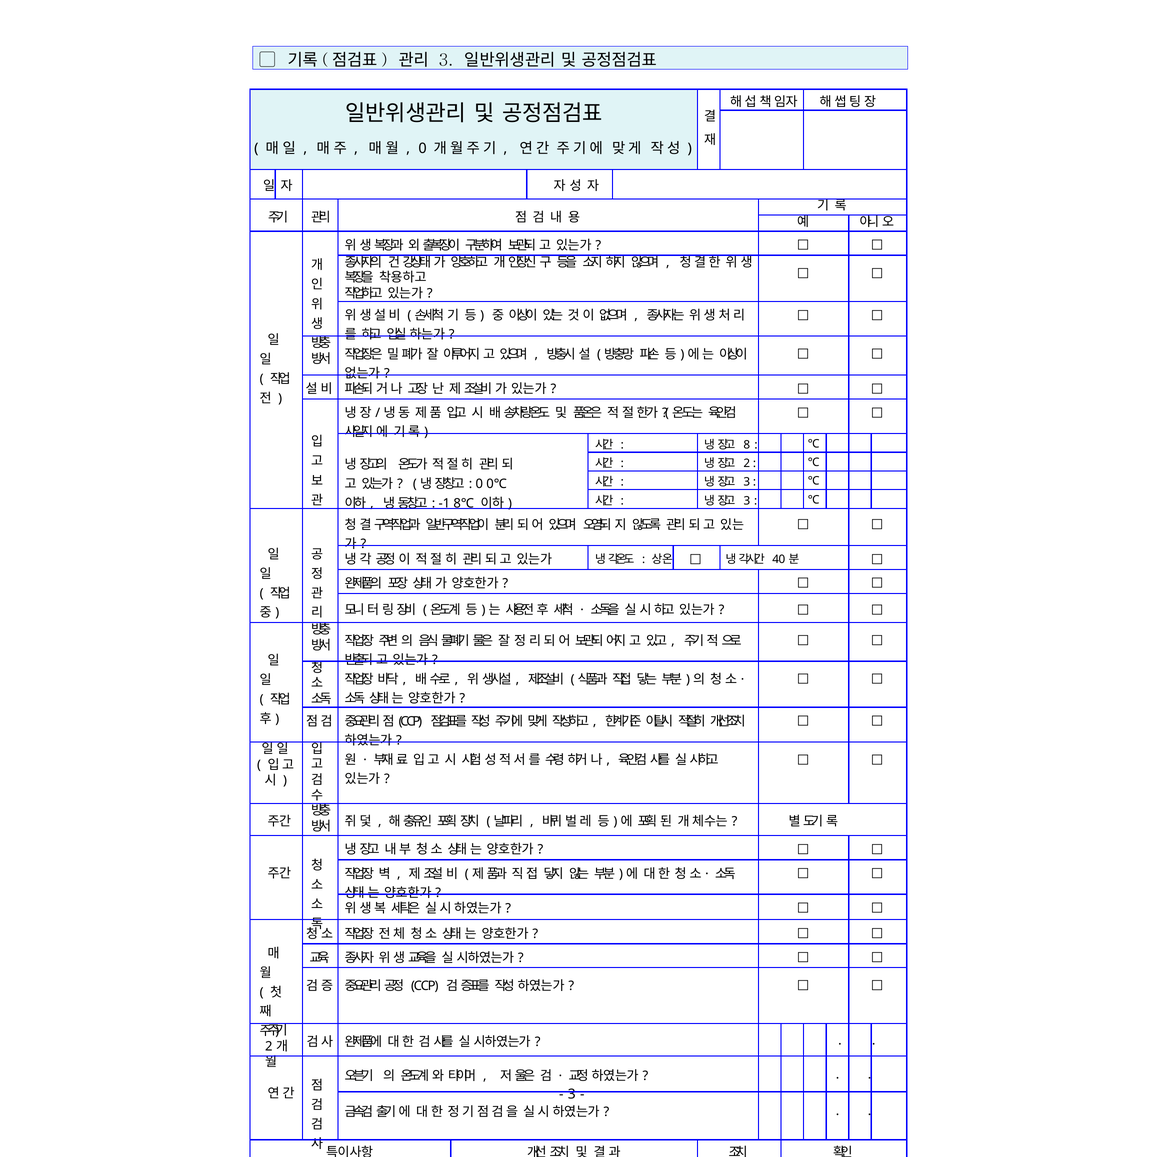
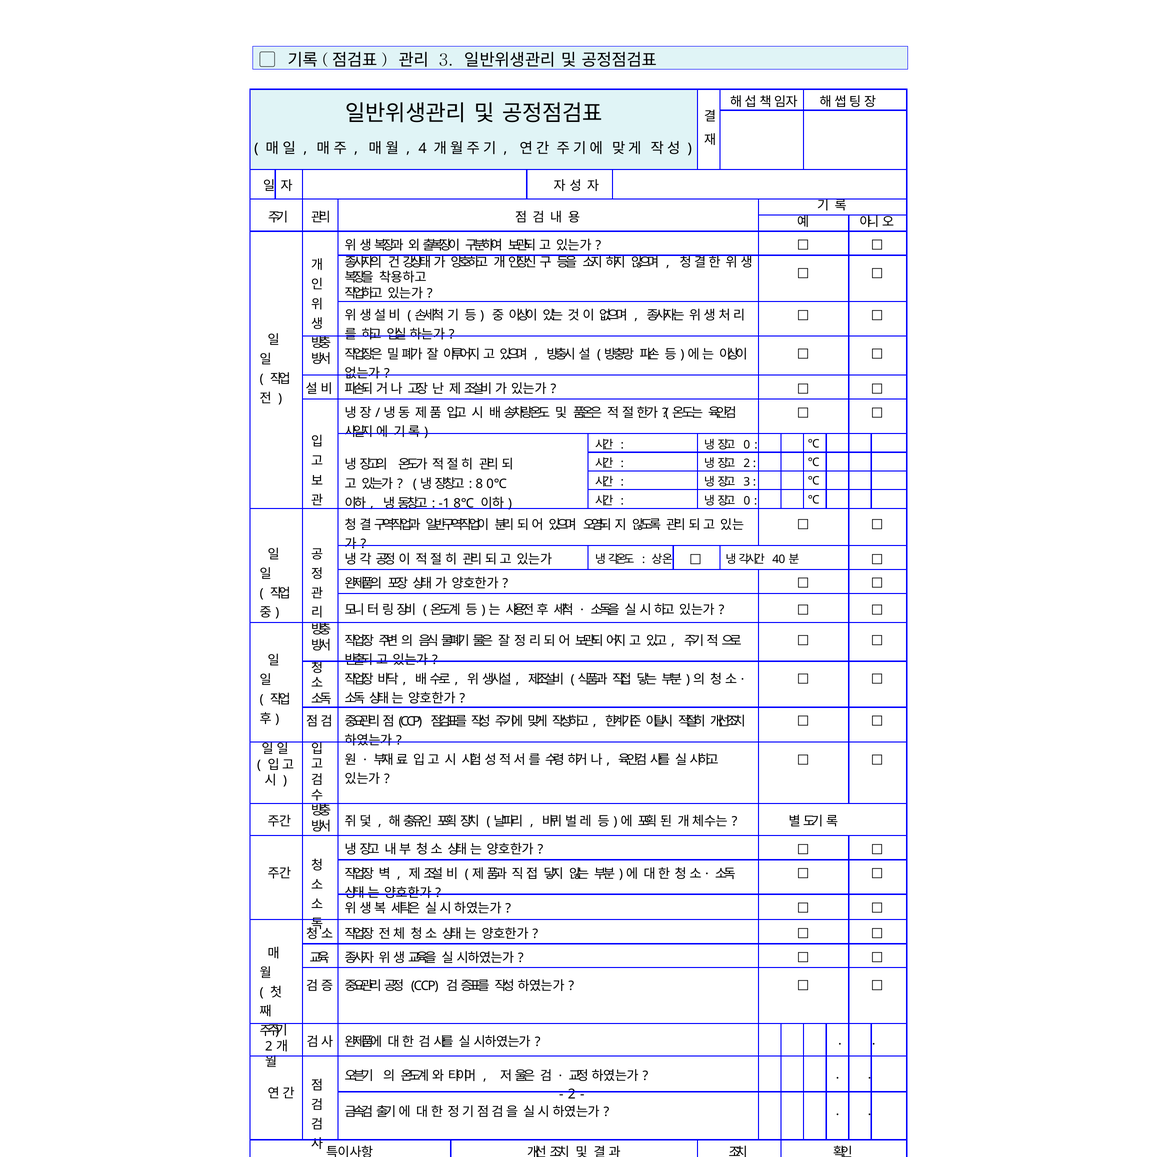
0: 0 -> 4 (423, 148)
8: 8 -> 0 (747, 445)
0: 0 -> 8 (479, 484)
3: 3 -> 0 (747, 501)
3: 3 -> 2 (572, 1094)
